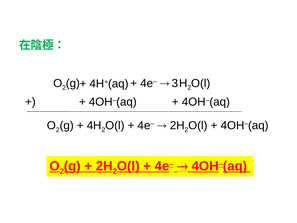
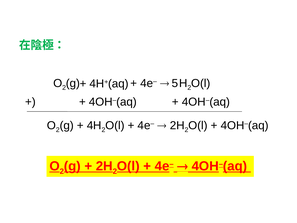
3: 3 -> 5 (175, 83)
